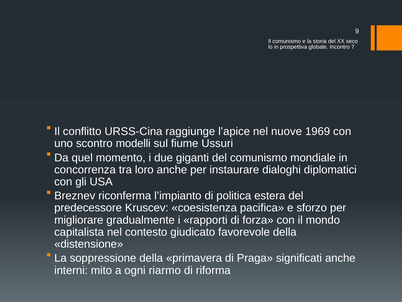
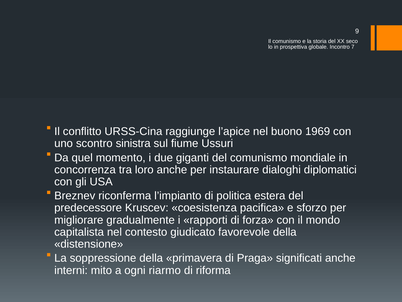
nuove: nuove -> buono (287, 131)
modelli: modelli -> sinistra (133, 143)
